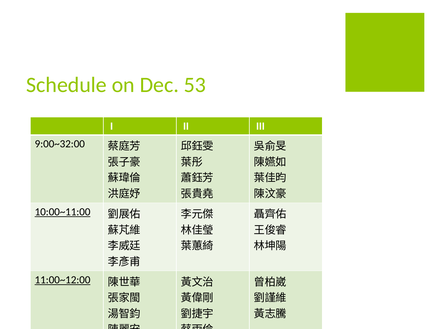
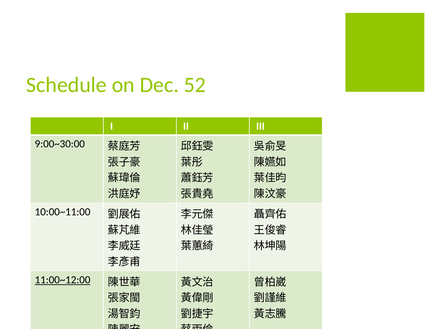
53: 53 -> 52 (195, 85)
9:00~32:00: 9:00~32:00 -> 9:00~30:00 (60, 144)
10:00~11:00 underline: present -> none (63, 212)
